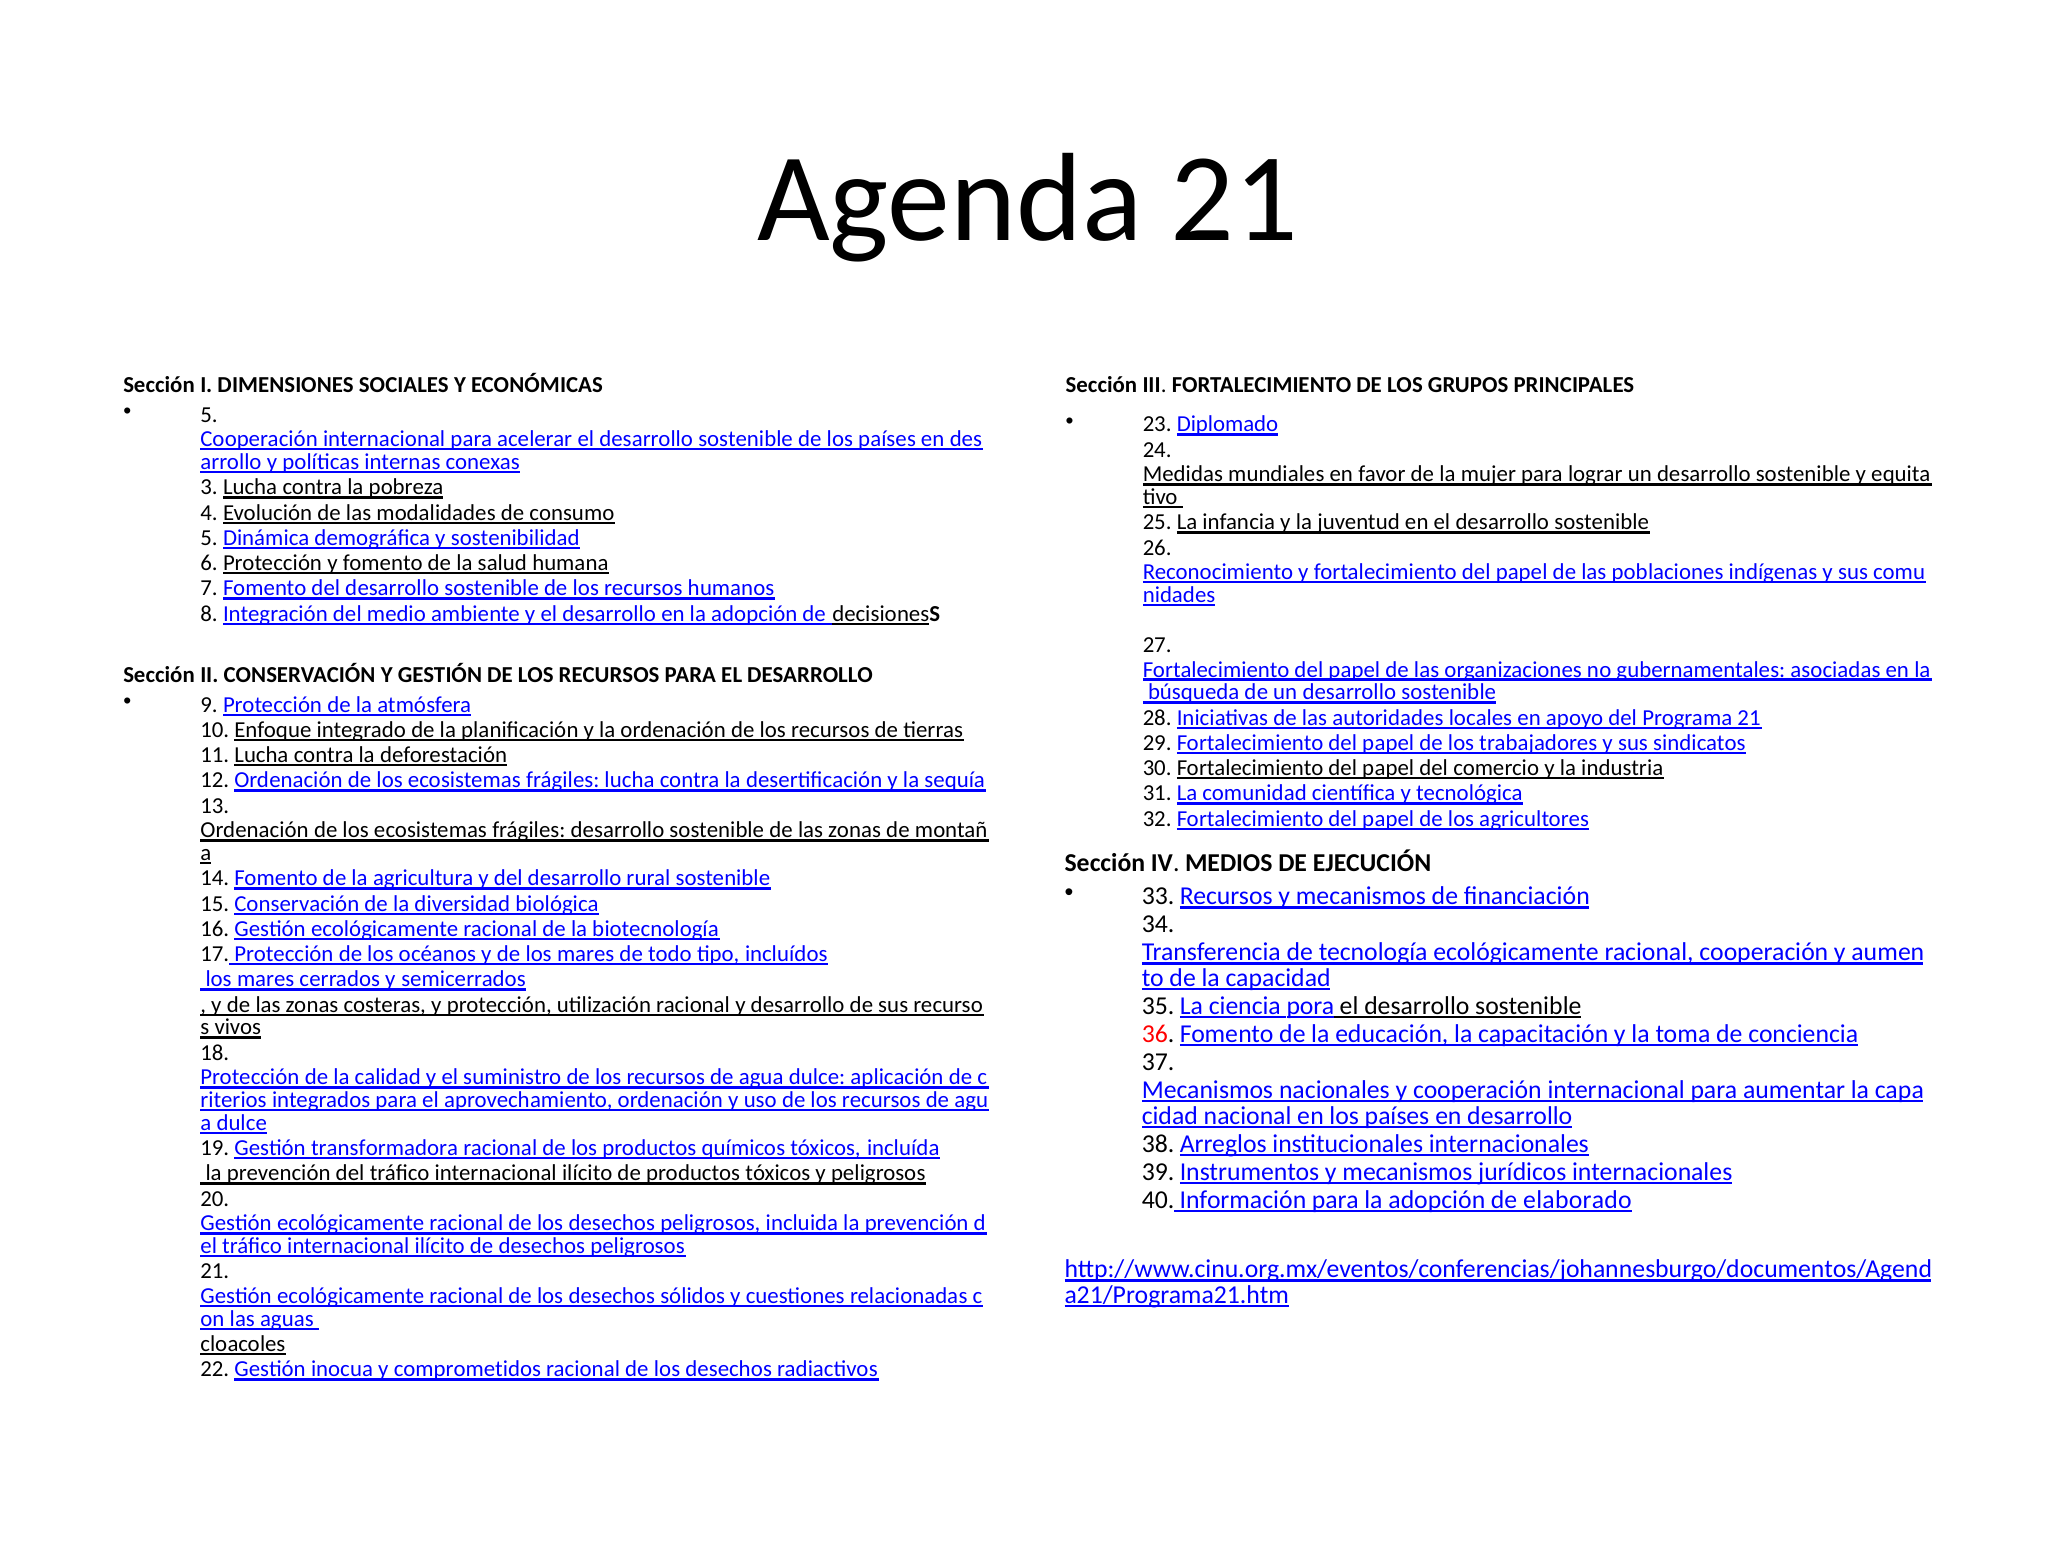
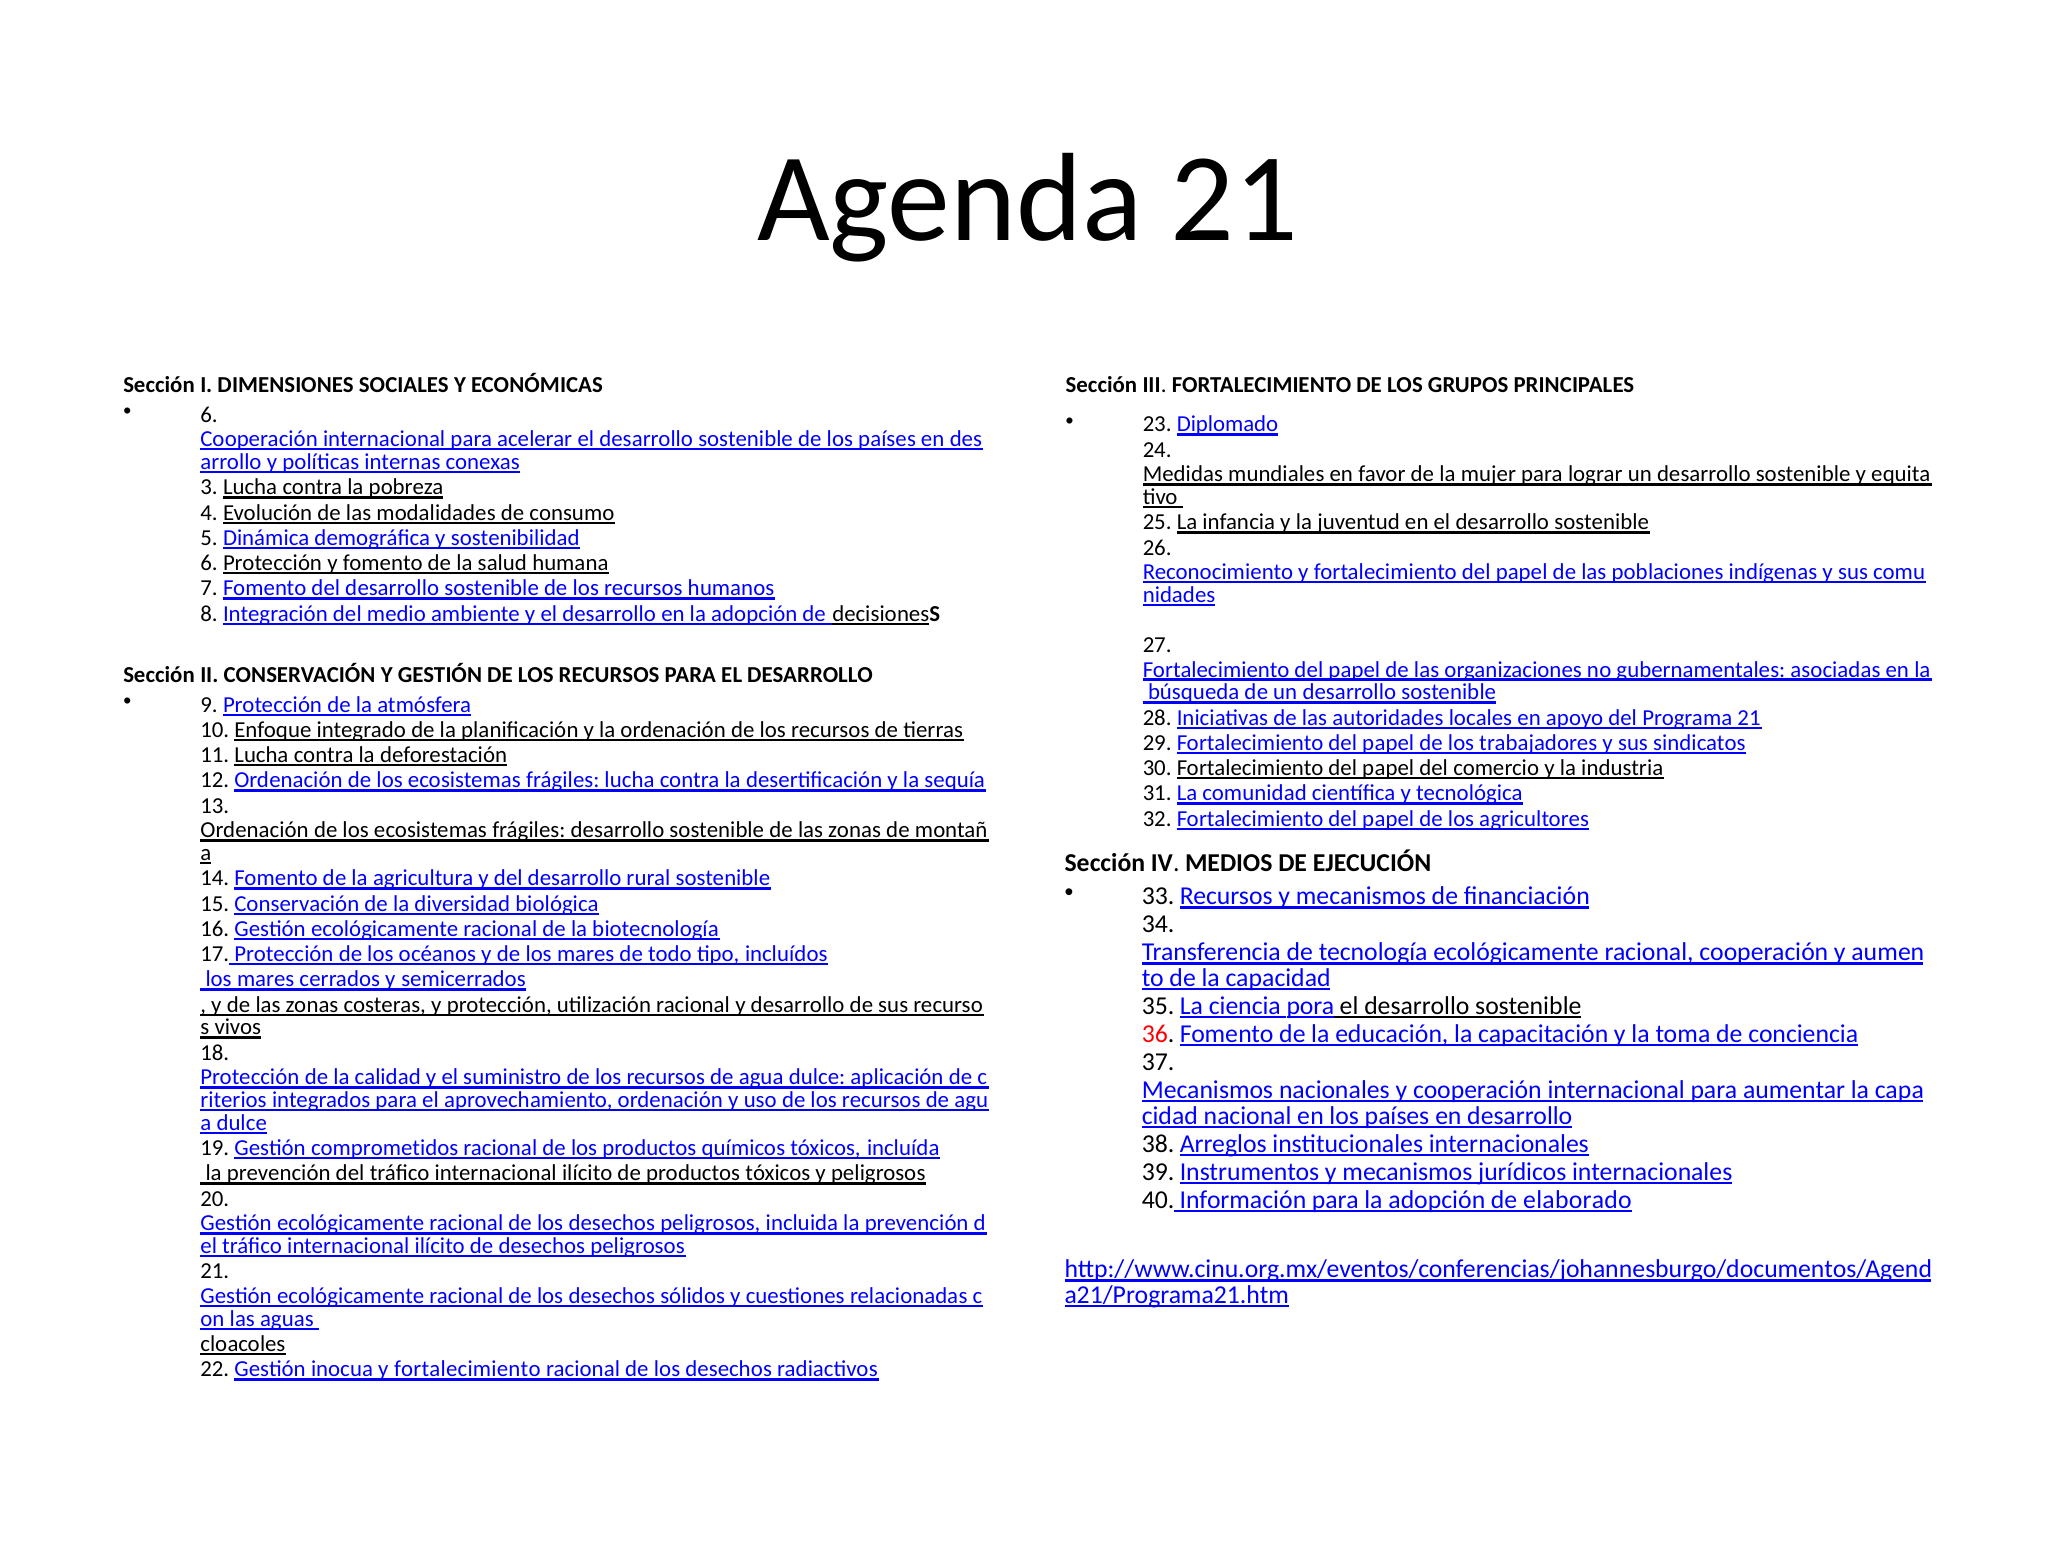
5: 5 -> 6 (209, 415)
transformadora: transformadora -> comprometidos (385, 1148)
inocua y comprometidos: comprometidos -> fortalecimiento (467, 1369)
